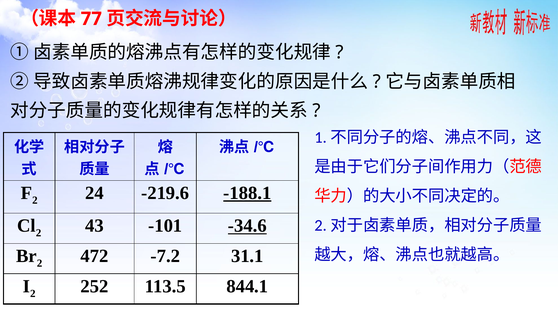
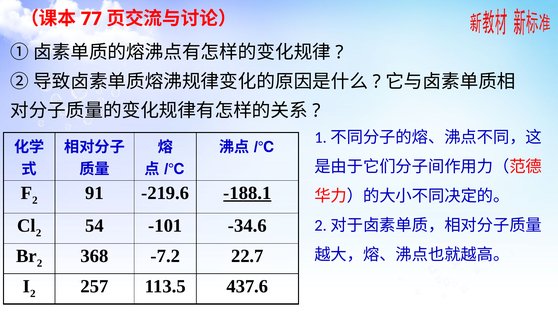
24: 24 -> 91 (95, 193)
43: 43 -> 54 (95, 226)
-34.6 underline: present -> none (247, 226)
472: 472 -> 368 (95, 256)
31.1: 31.1 -> 22.7 (247, 256)
252: 252 -> 257 (95, 286)
844.1: 844.1 -> 437.6 (247, 286)
